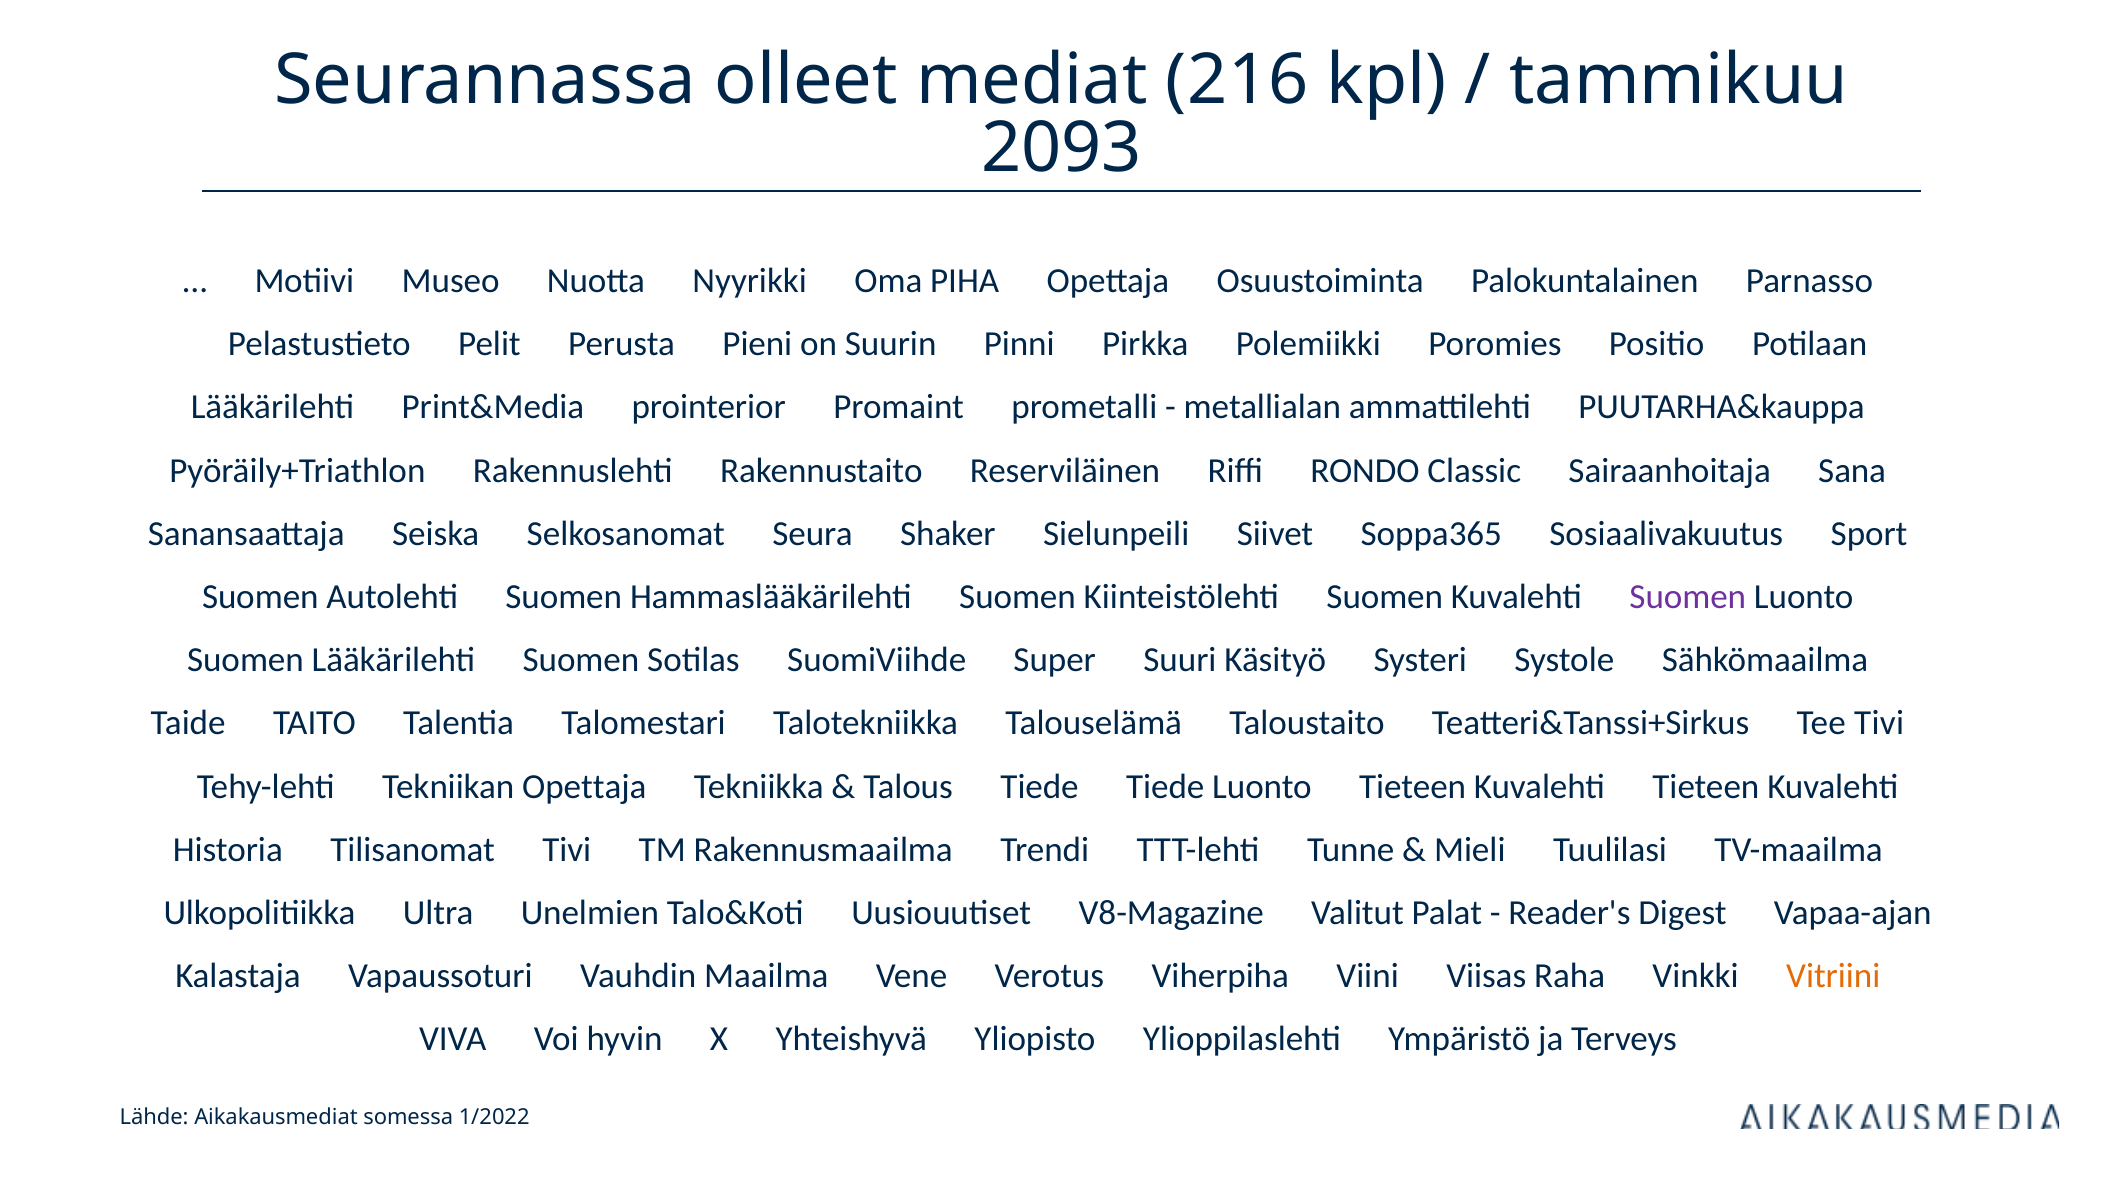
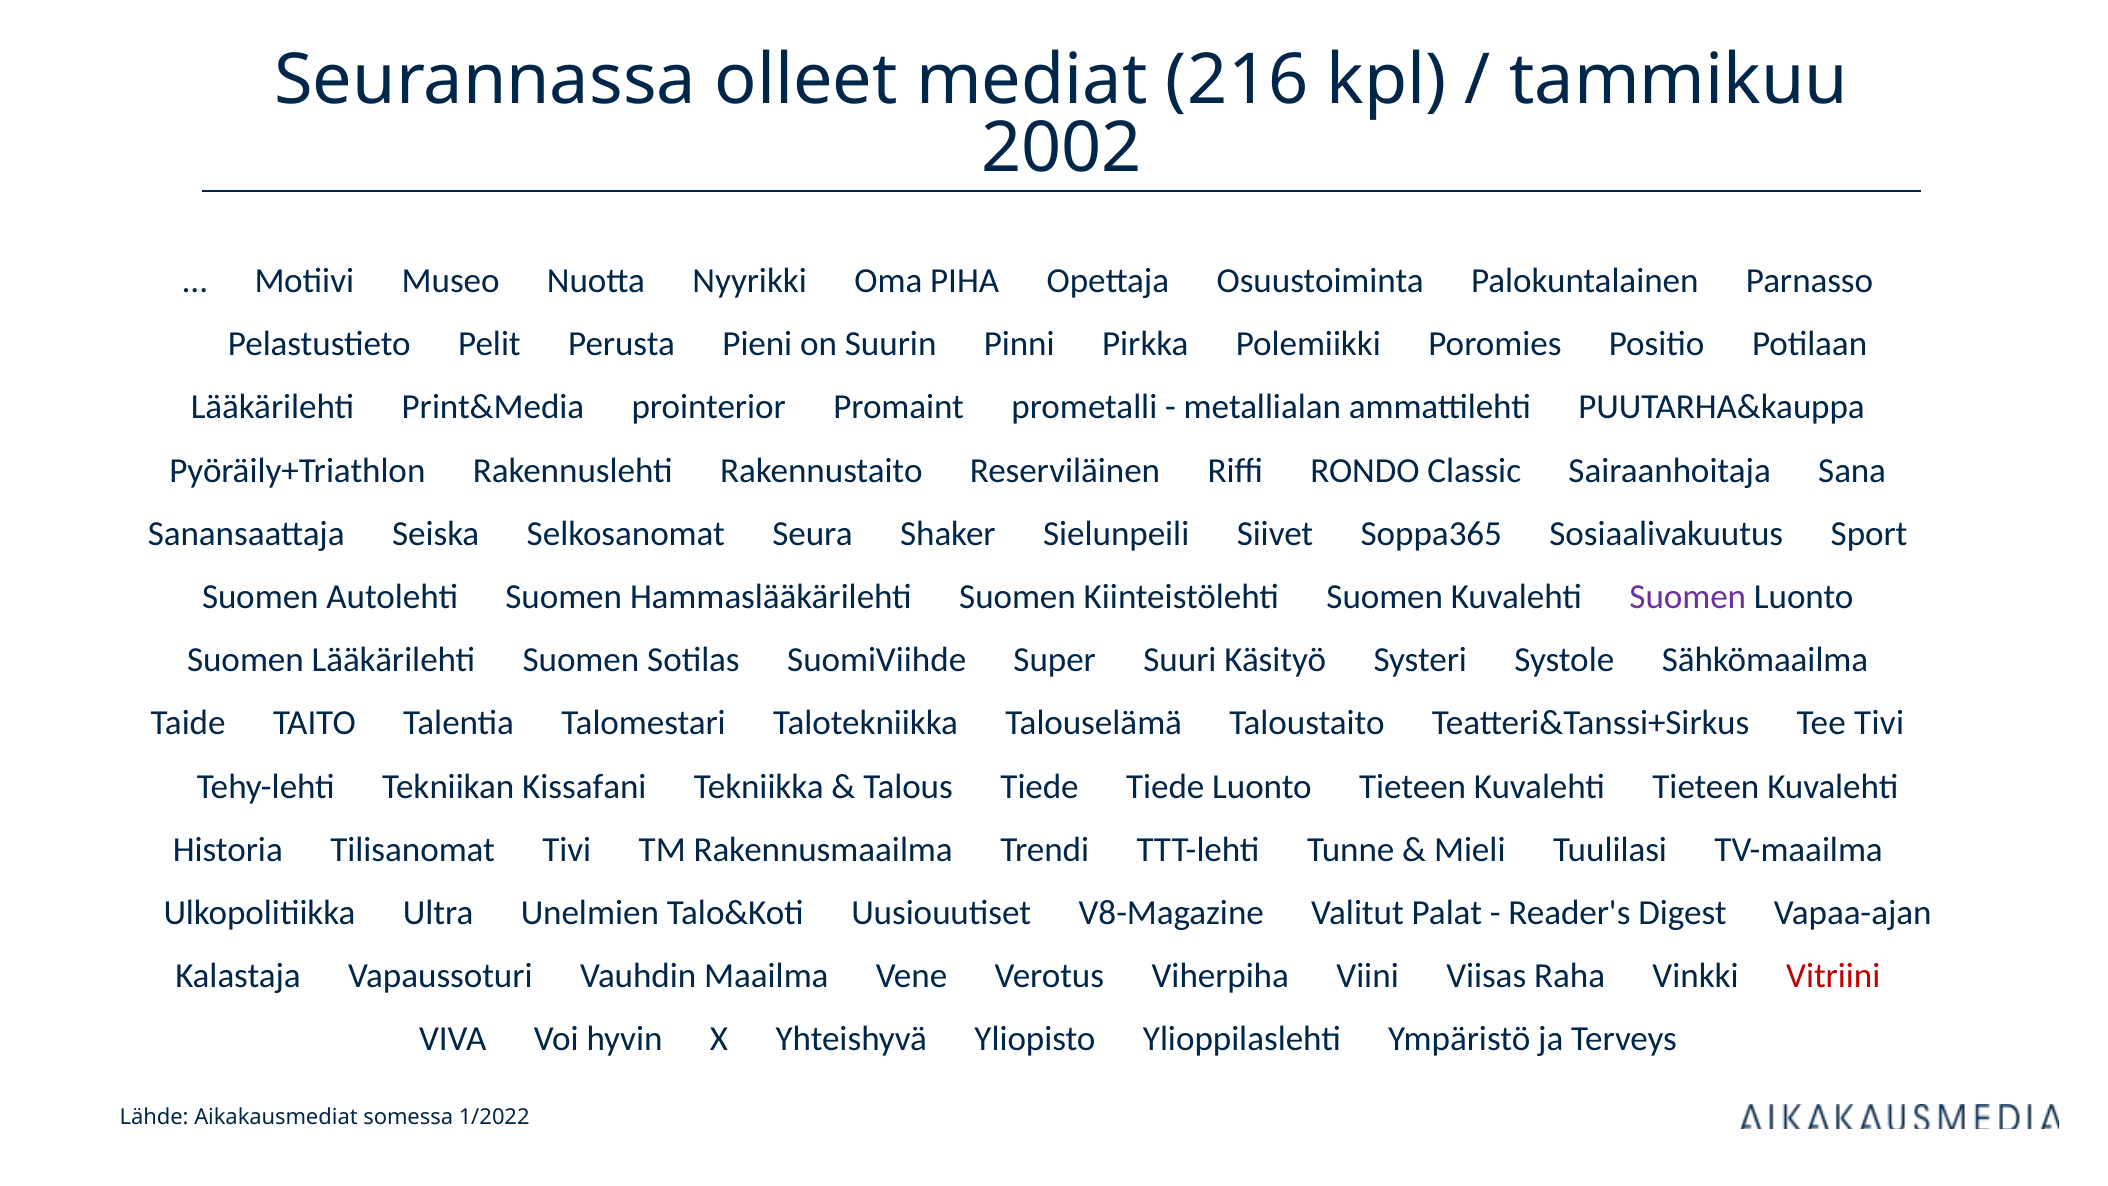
2093: 2093 -> 2002 (1062, 148)
Tekniikan Opettaja: Opettaja -> Kissafani (584, 786)
Vitriini colour: orange -> red (1833, 976)
